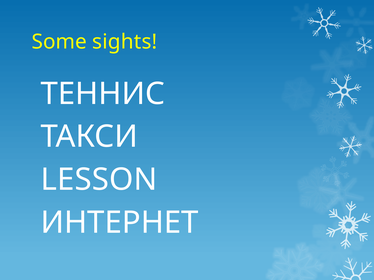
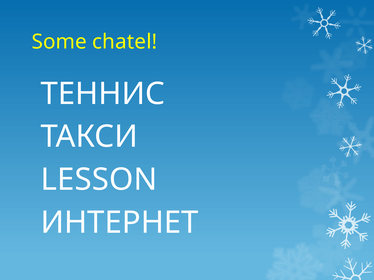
sights: sights -> chatel (125, 42)
